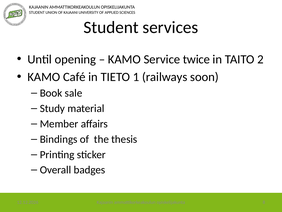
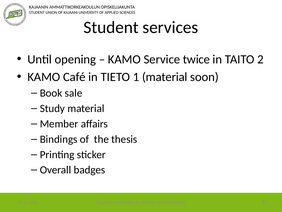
1 railways: railways -> material (165, 77)
